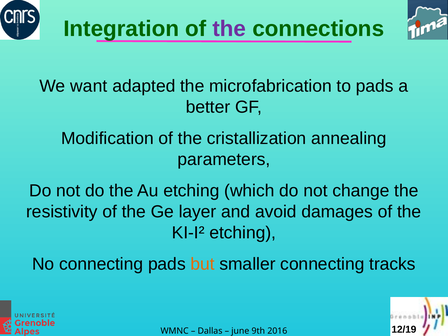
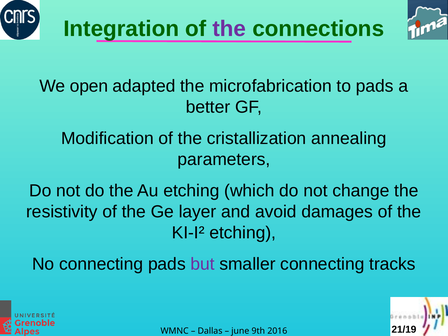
want: want -> open (89, 86)
but colour: orange -> purple (203, 264)
12/19: 12/19 -> 21/19 (404, 330)
